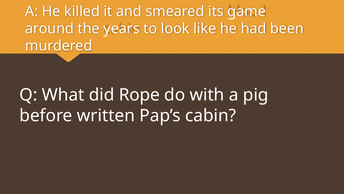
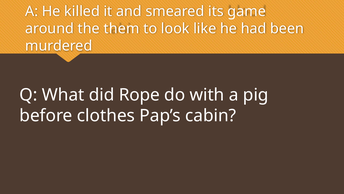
years: years -> them (121, 28)
written: written -> clothes (106, 115)
